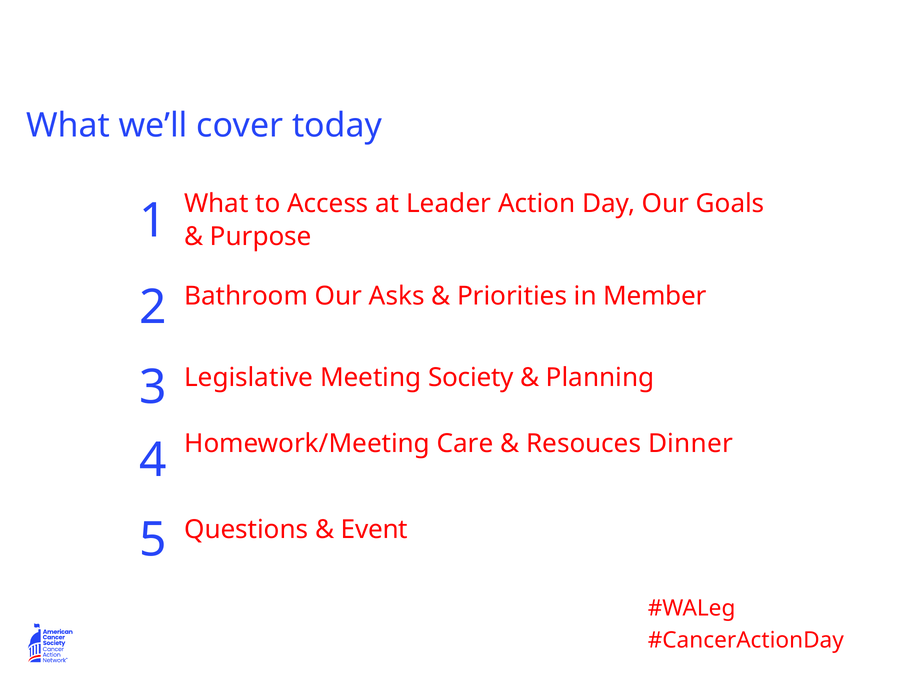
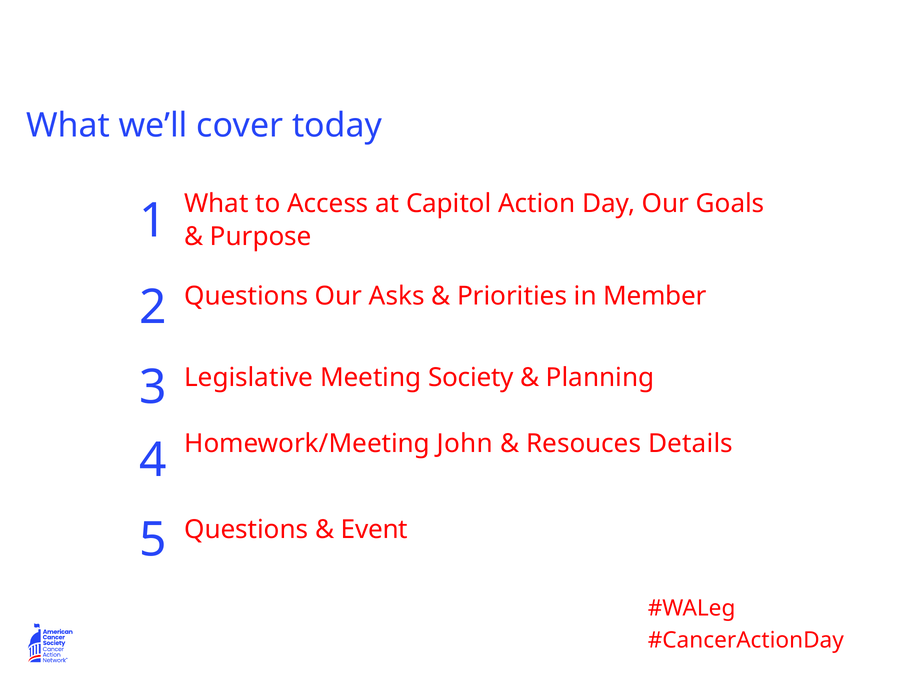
Leader: Leader -> Capitol (449, 204)
Bathroom: Bathroom -> Questions (246, 296)
Care: Care -> John (465, 443)
Dinner: Dinner -> Details (691, 443)
